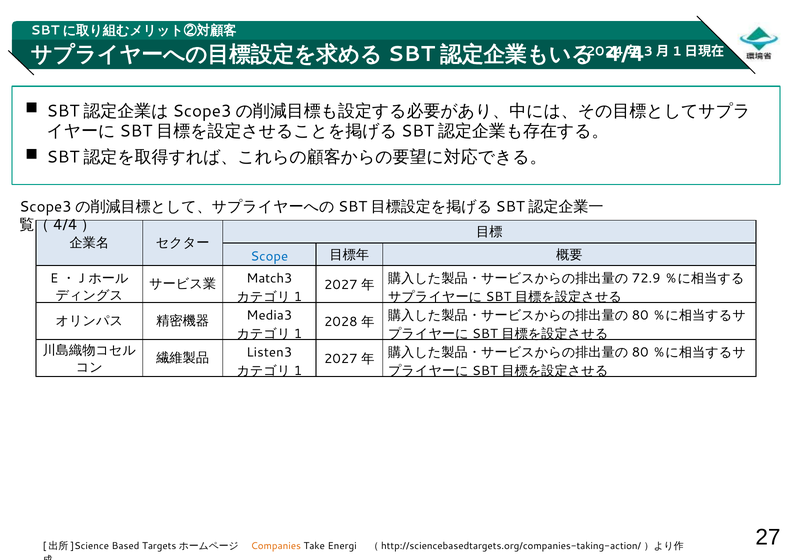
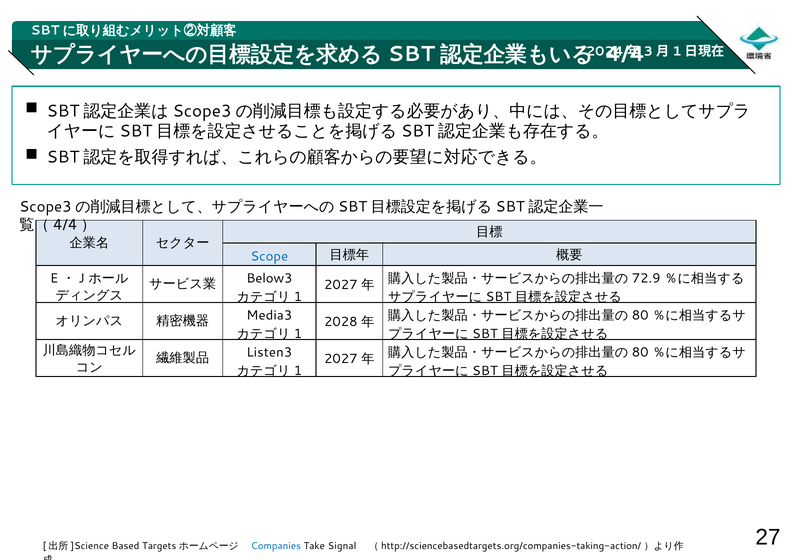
Match3: Match3 -> Below3 (269, 278)
Companies colour: orange -> blue (276, 546)
Energi: Energi -> Signal (342, 546)
